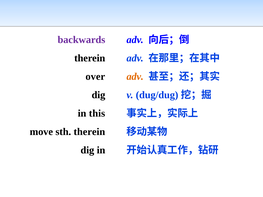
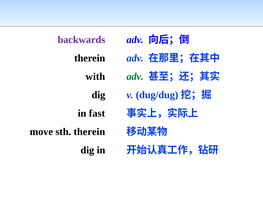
over: over -> with (95, 77)
adv colour: orange -> green (135, 77)
this: this -> fast (97, 113)
